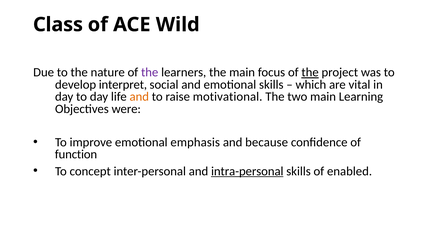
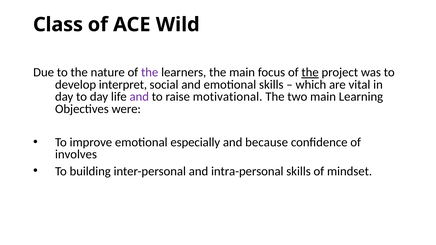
and colour: orange -> purple (139, 97)
emphasis: emphasis -> especially (195, 142)
function: function -> involves (76, 155)
concept: concept -> building (90, 171)
intra-personal underline: present -> none (247, 171)
enabled: enabled -> mindset (350, 171)
